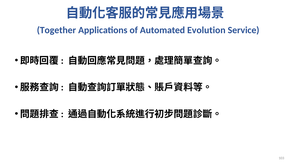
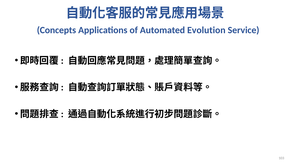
Together: Together -> Concepts (56, 30)
